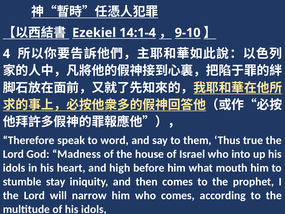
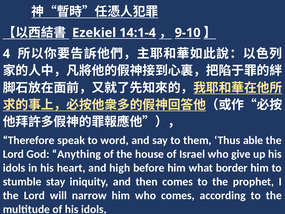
true: true -> able (253, 140)
Madness: Madness -> Anything (77, 154)
into: into -> give (241, 154)
mouth: mouth -> border (232, 168)
